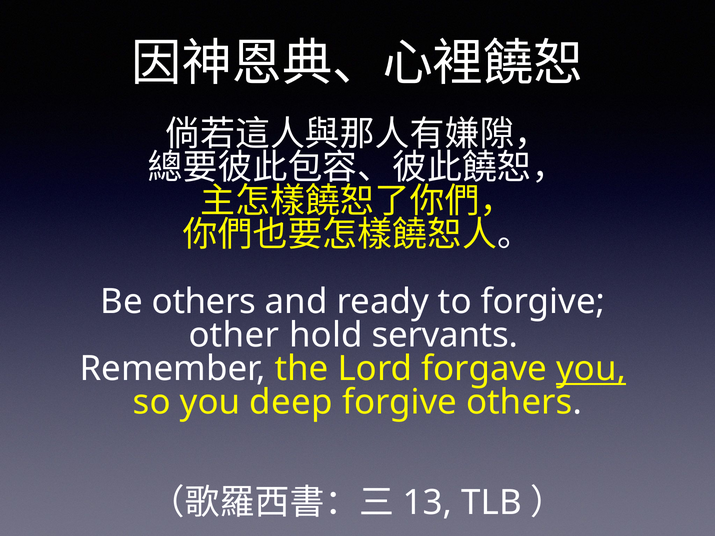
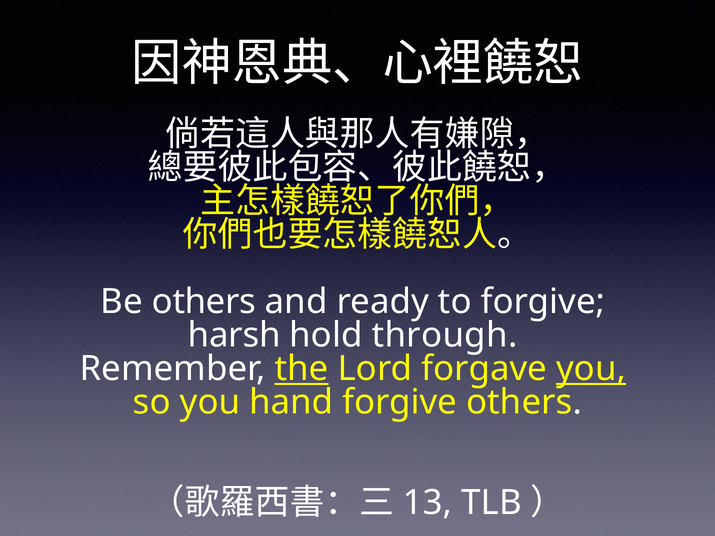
other: other -> harsh (234, 336)
servants: servants -> through (445, 336)
the underline: none -> present (302, 369)
deep: deep -> hand (291, 403)
